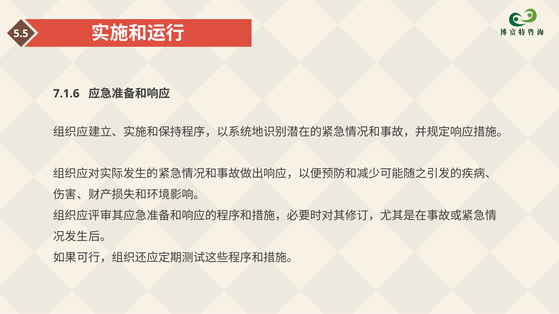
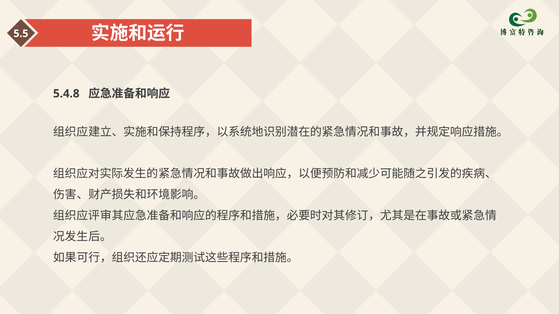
7.1.6: 7.1.6 -> 5.4.8 (66, 94)
